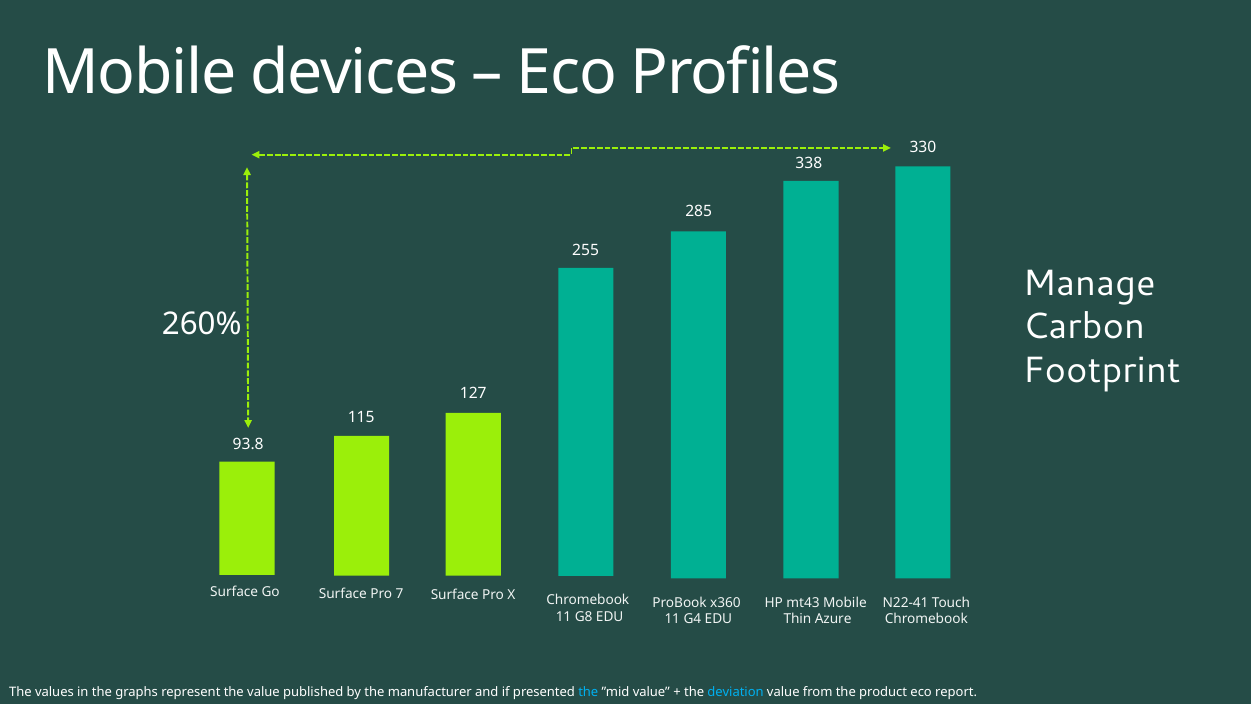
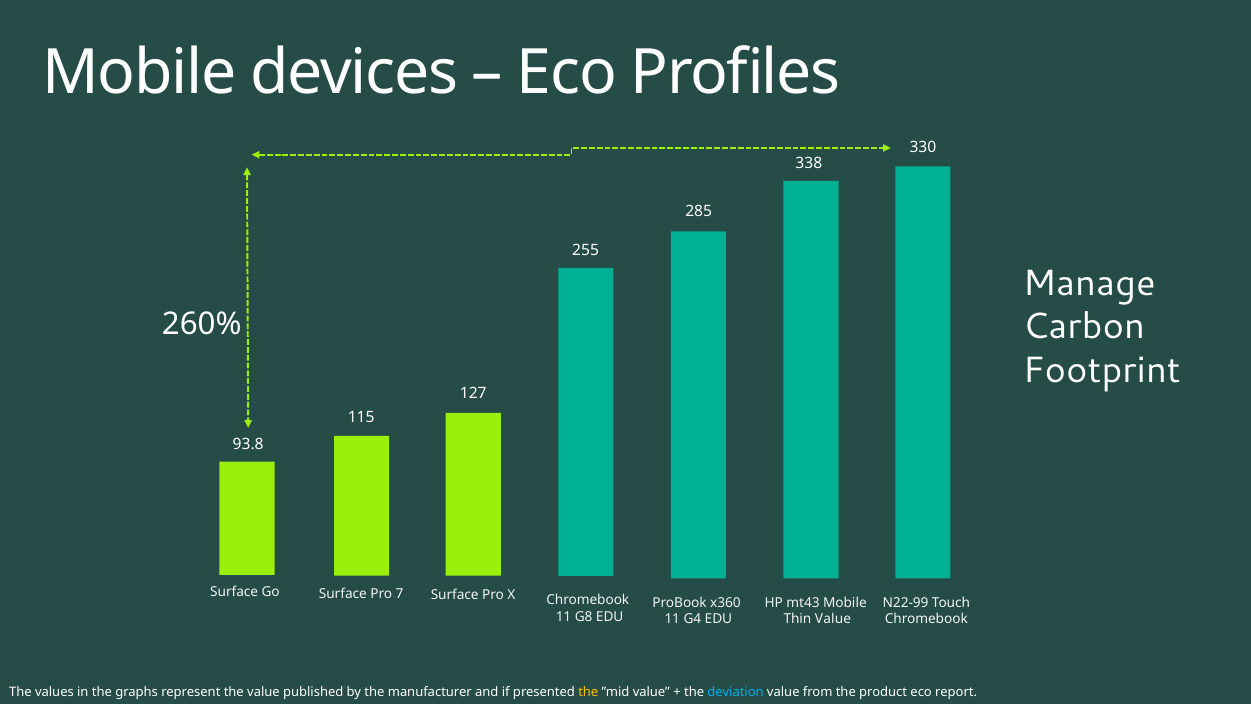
N22-41: N22-41 -> N22-99 (906, 603)
Thin Azure: Azure -> Value (833, 619)
the colour: light blue -> yellow (588, 692)
